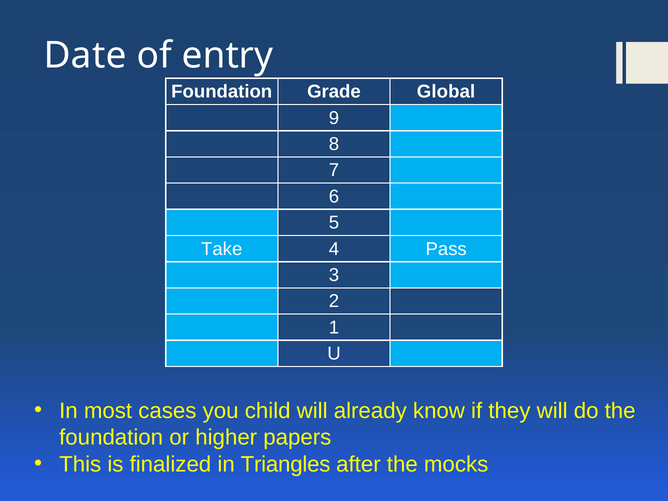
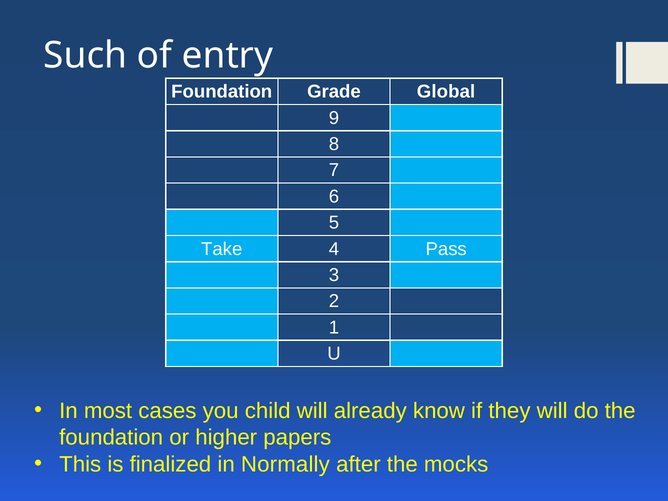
Date: Date -> Such (85, 55)
Triangles: Triangles -> Normally (285, 464)
